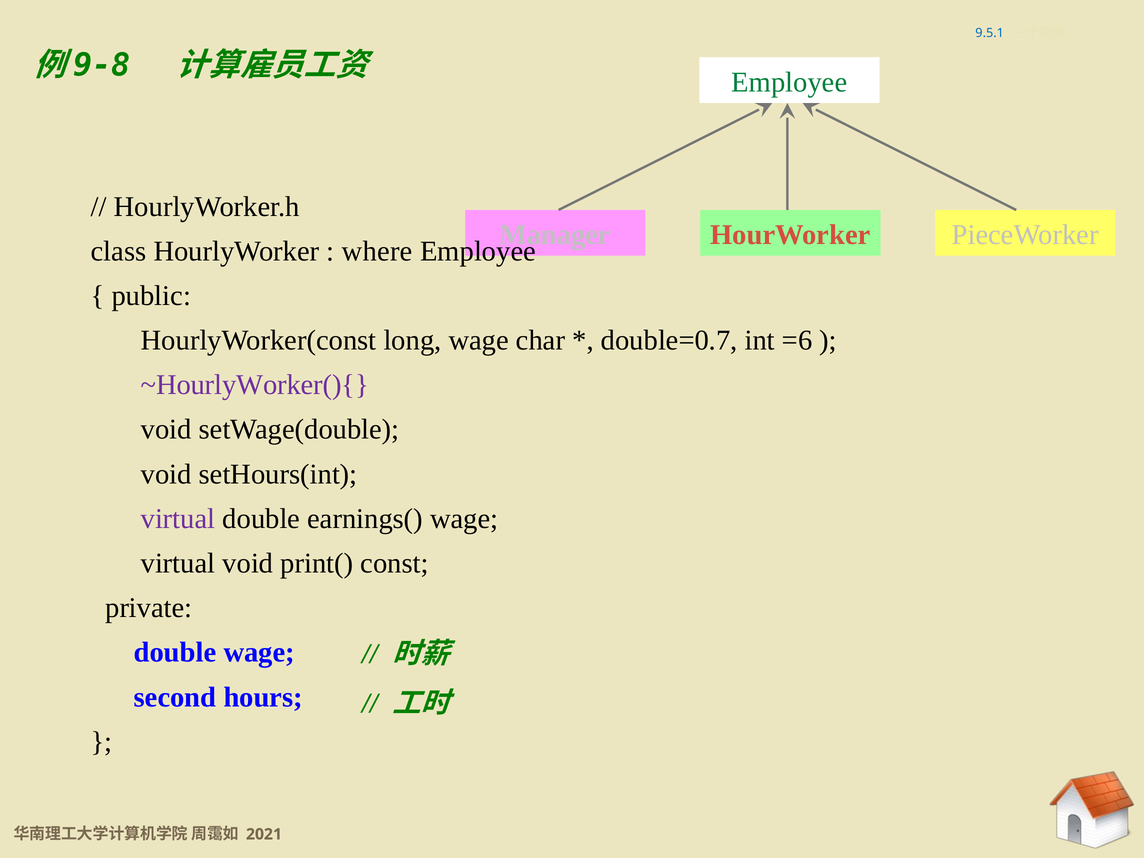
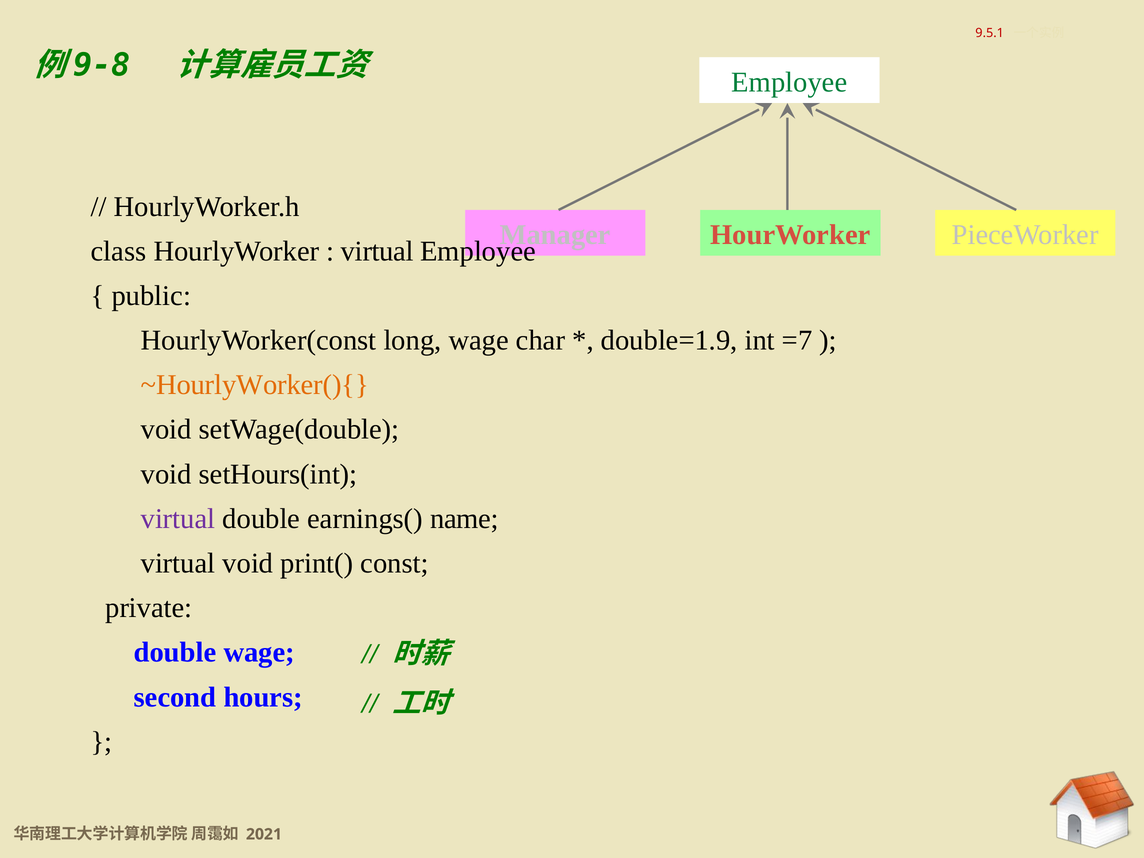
9.5.1 colour: blue -> red (990, 33)
where: where -> virtual (377, 251)
double=0.7: double=0.7 -> double=1.9 (669, 340)
=6: =6 -> =7 (797, 340)
~HourlyWorker(){ colour: purple -> orange (255, 385)
earnings( wage: wage -> name (464, 519)
